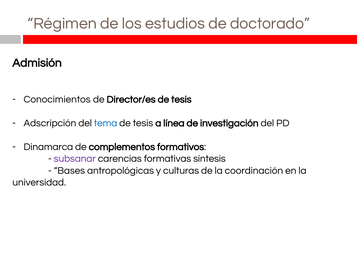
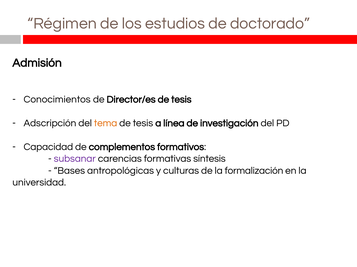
tema colour: blue -> orange (106, 123)
Dinamarca: Dinamarca -> Capacidad (48, 147)
coordinación: coordinación -> formalización (254, 171)
